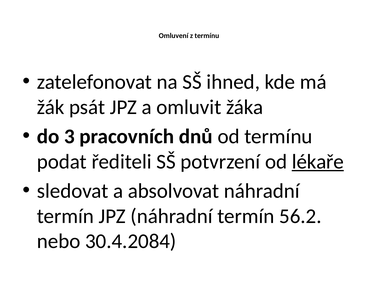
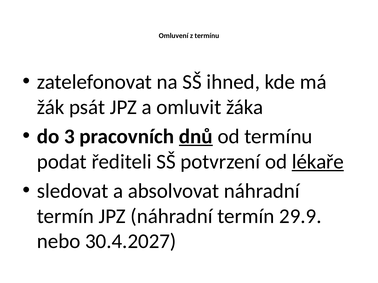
dnů underline: none -> present (196, 137)
56.2: 56.2 -> 29.9 (300, 216)
30.4.2084: 30.4.2084 -> 30.4.2027 (131, 242)
